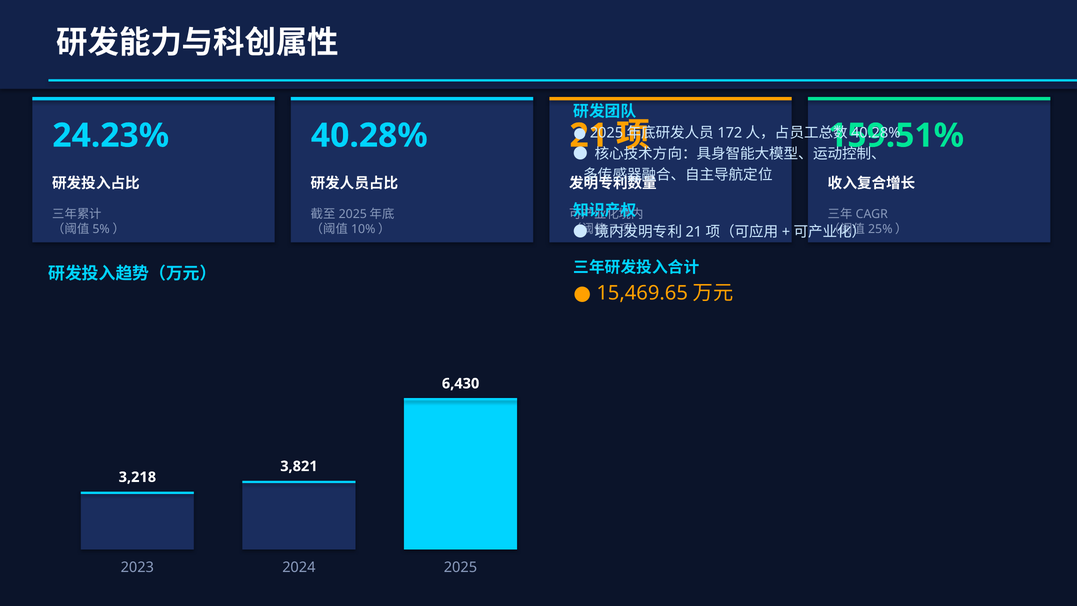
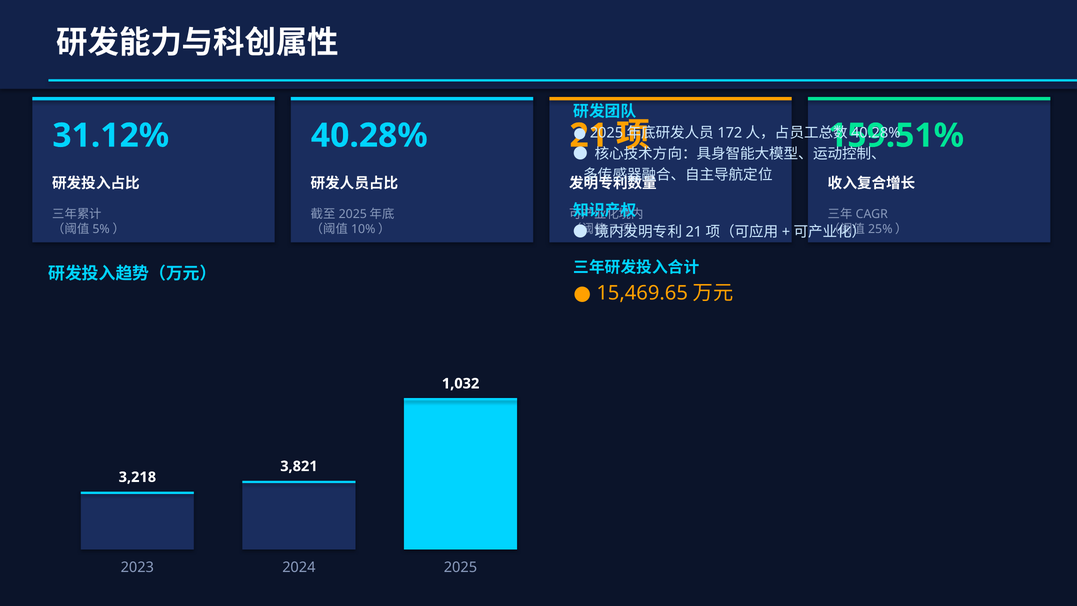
24.23%: 24.23% -> 31.12% (111, 136)
6,430: 6,430 -> 1,032 (461, 384)
